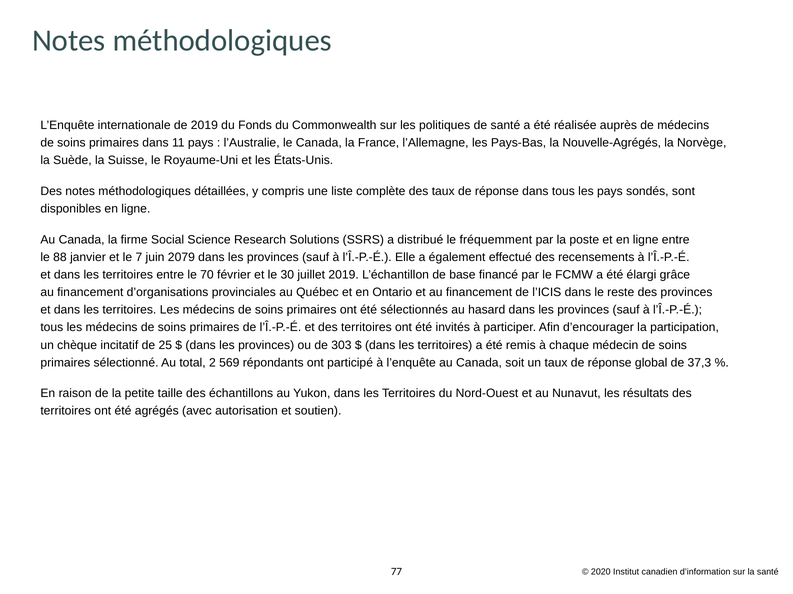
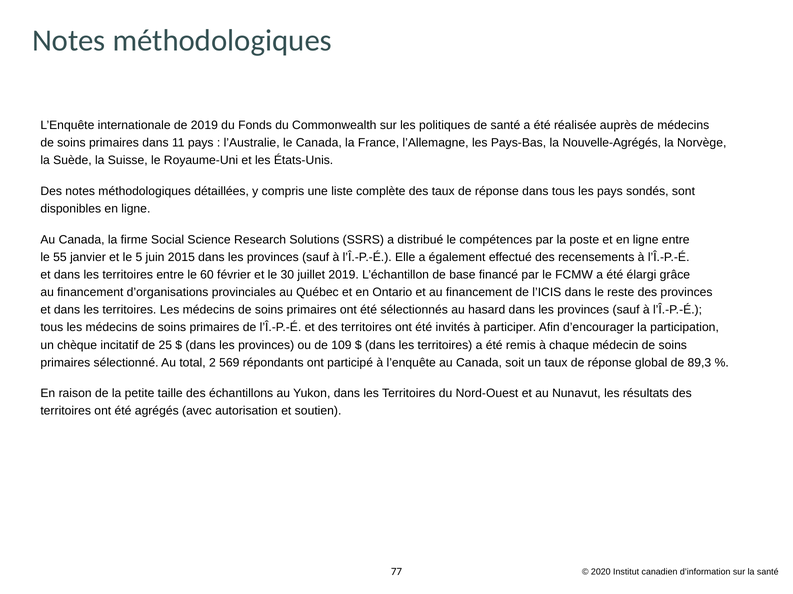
fréquemment: fréquemment -> compétences (496, 240)
88: 88 -> 55 (60, 257)
7: 7 -> 5 (139, 257)
2079: 2079 -> 2015 (181, 257)
70: 70 -> 60 (207, 275)
303: 303 -> 109 (341, 345)
37,3: 37,3 -> 89,3 (699, 363)
